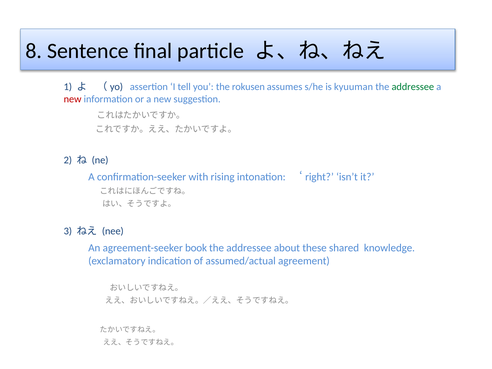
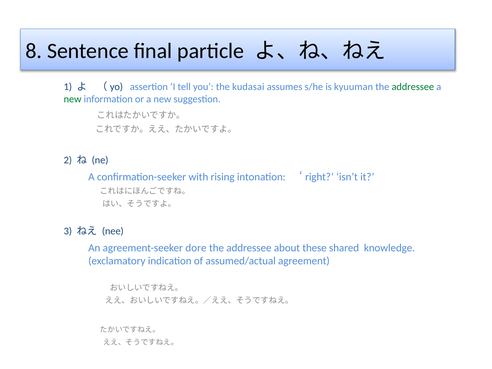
rokusen: rokusen -> kudasai (248, 87)
new colour: red -> green (73, 99)
book: book -> dore (196, 248)
